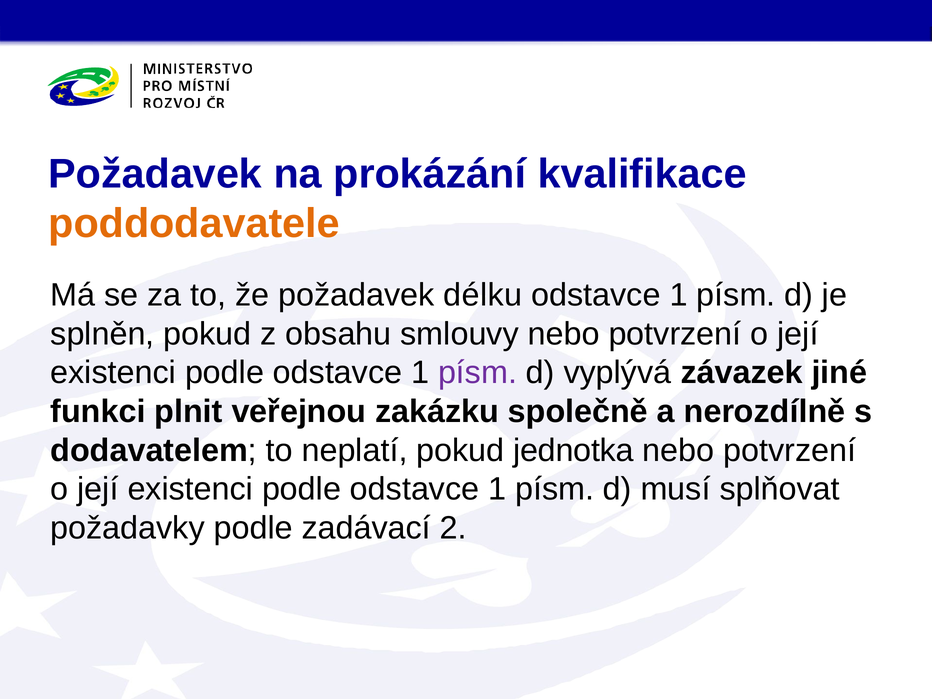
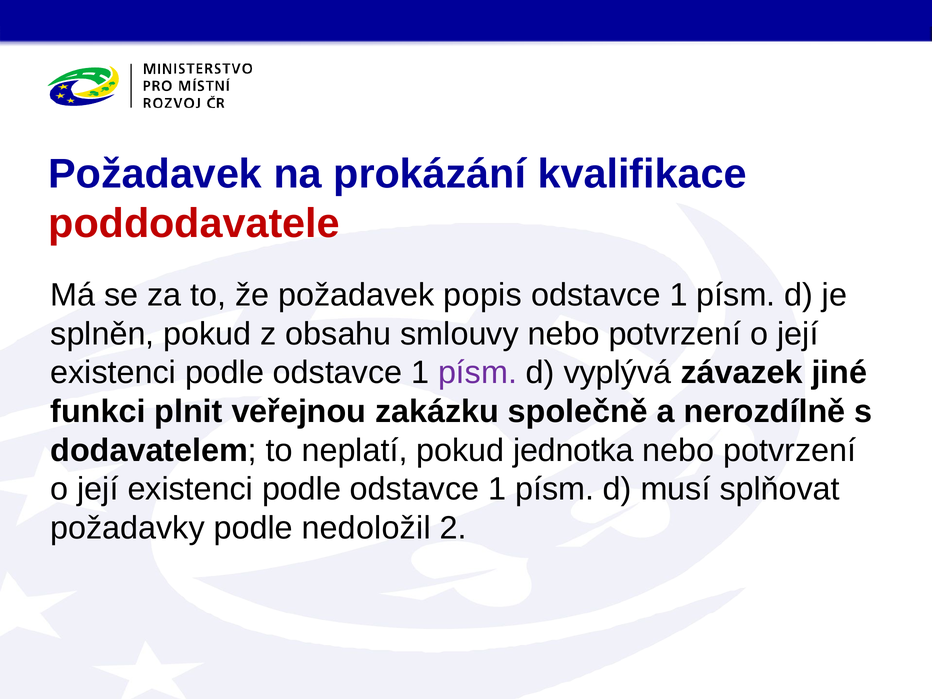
poddodavatele colour: orange -> red (194, 224)
délku: délku -> popis (483, 295)
zadávací: zadávací -> nedoložil (366, 528)
